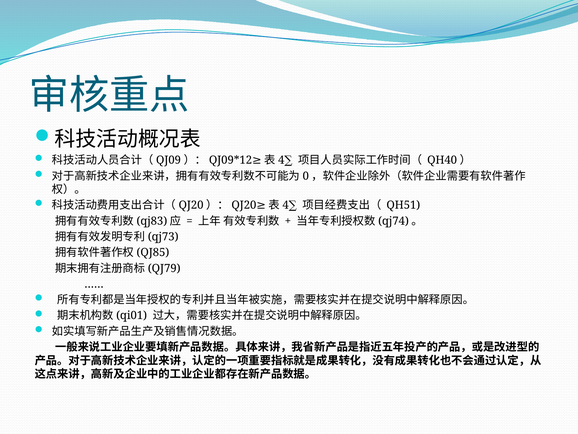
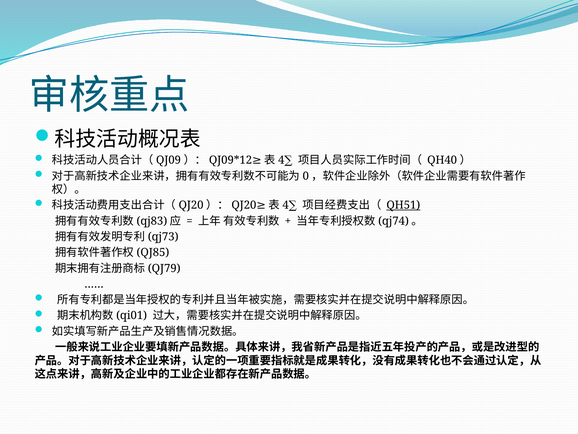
QH51 underline: none -> present (403, 205)
